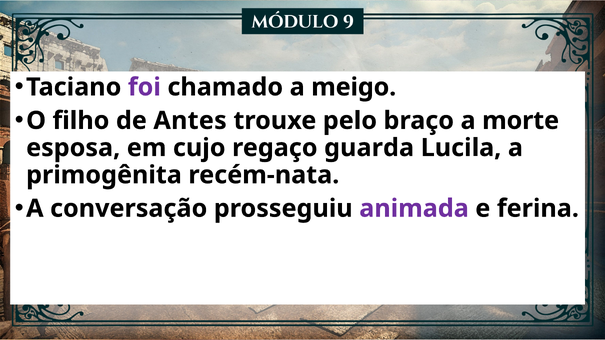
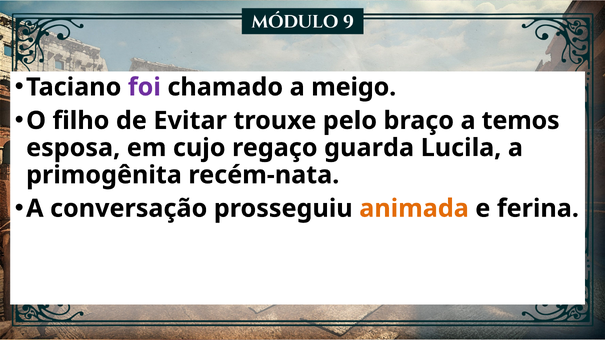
Antes: Antes -> Evitar (190, 121)
morte: morte -> temos (521, 121)
animada colour: purple -> orange (414, 209)
